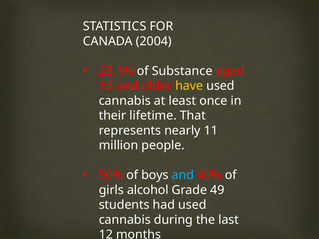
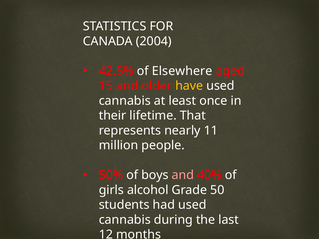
23.1%: 23.1% -> 42.5% (116, 71)
Substance: Substance -> Elsewhere (182, 71)
and colour: light blue -> pink (183, 175)
49: 49 -> 50 (217, 190)
